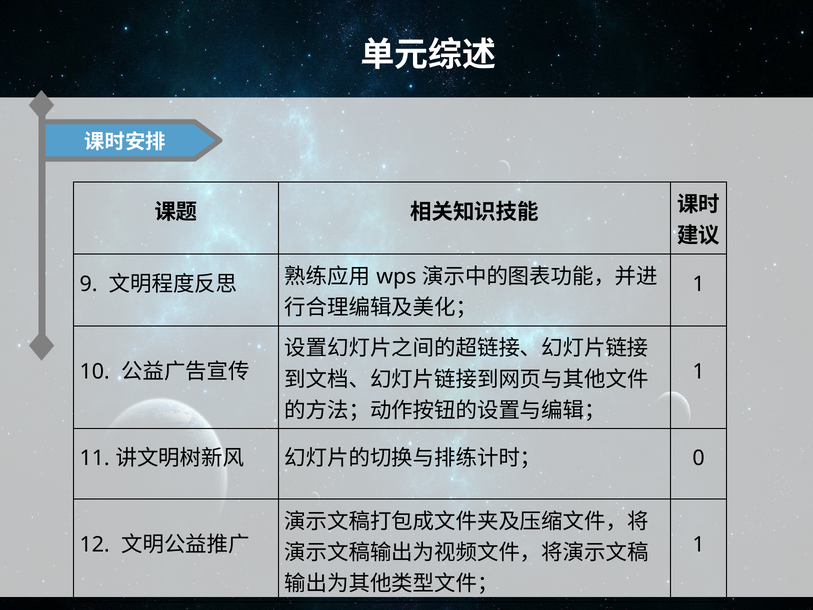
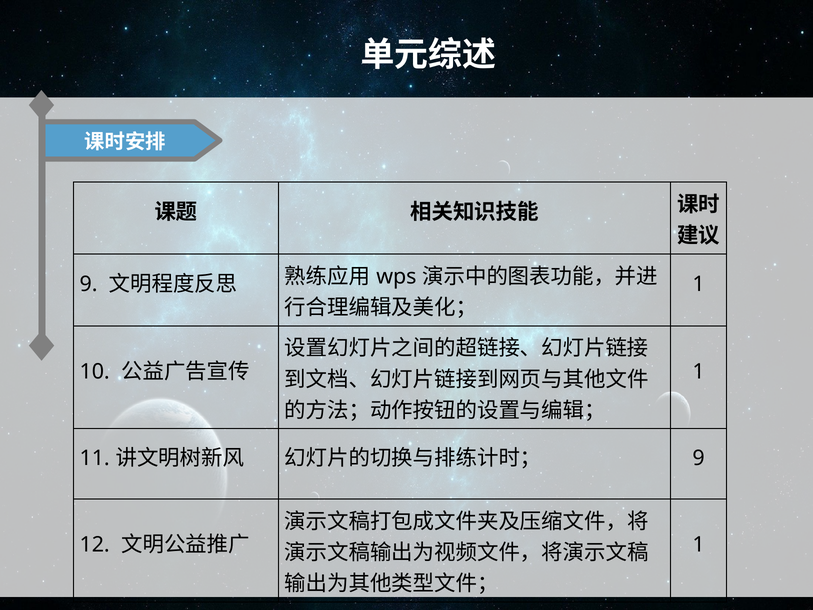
0: 0 -> 9 (699, 458)
